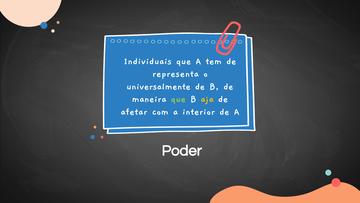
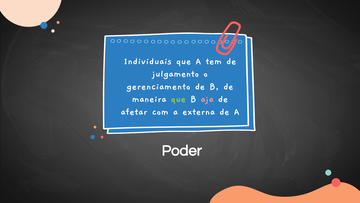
representa: representa -> julgamento (176, 73)
universalmente: universalmente -> gerenciamento (158, 86)
aja colour: yellow -> pink (207, 98)
interior: interior -> externa (199, 111)
